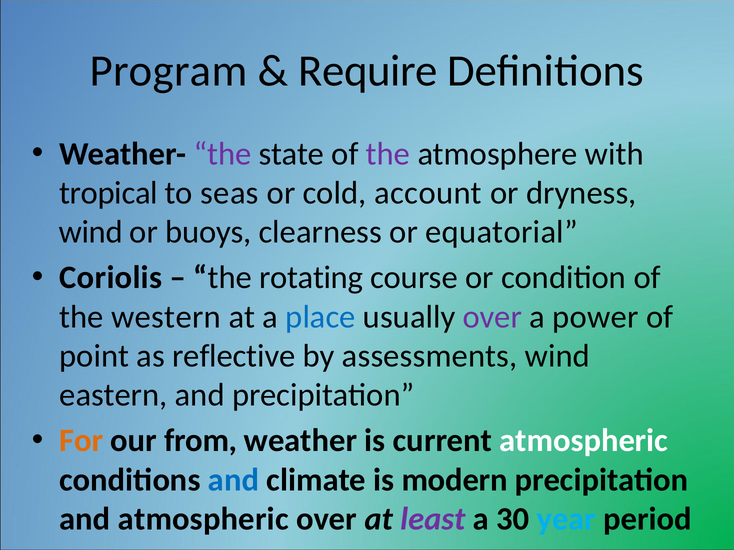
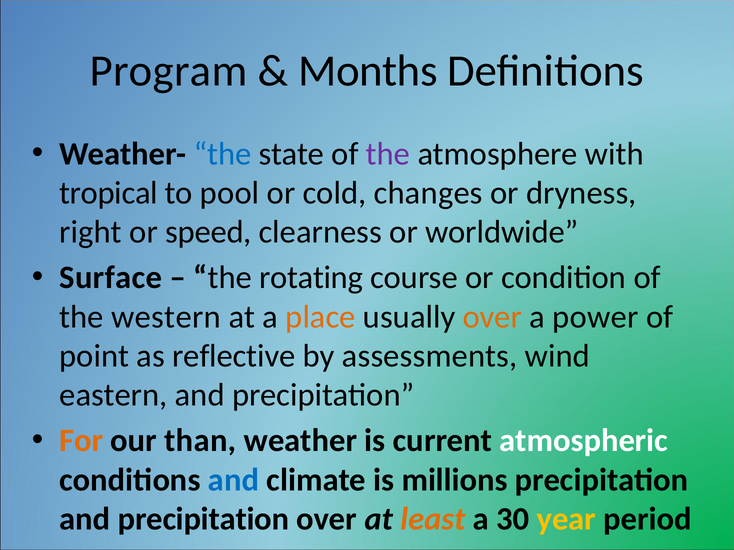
Require: Require -> Months (368, 71)
the colour: purple -> blue (223, 154)
seas: seas -> pool (230, 193)
account: account -> changes (428, 193)
wind: wind -> right (91, 232)
buoys: buoys -> speed (208, 232)
equatorial: equatorial -> worldwide (502, 232)
Coriolis: Coriolis -> Surface (111, 278)
place colour: blue -> orange (321, 317)
over colour: purple -> orange (492, 317)
from: from -> than (200, 441)
modern: modern -> millions (455, 480)
atmospheric: atmospheric -> precipitation (203, 519)
least colour: purple -> orange (433, 519)
year colour: light blue -> yellow (566, 519)
